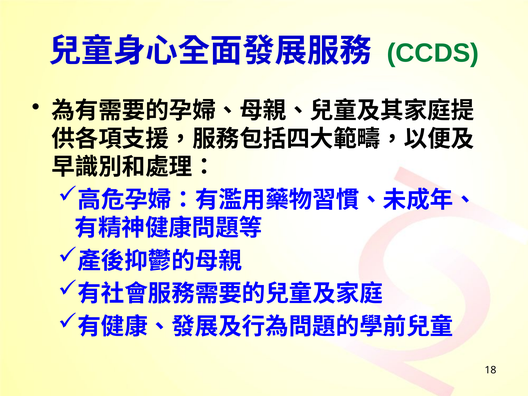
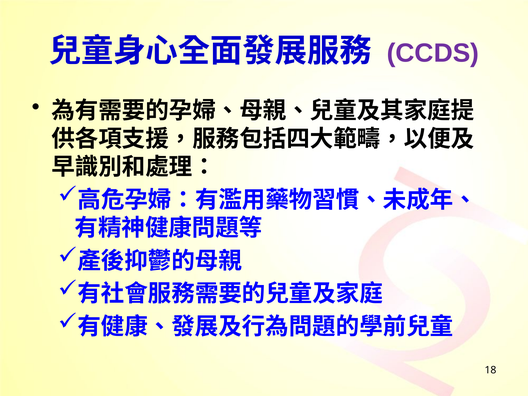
CCDS colour: green -> purple (433, 53)
